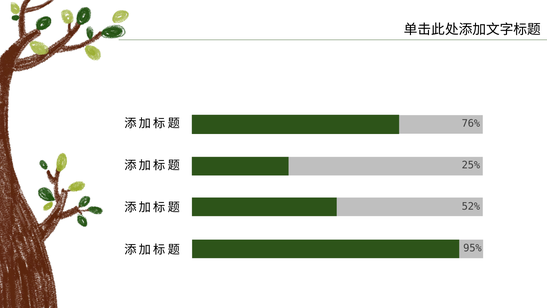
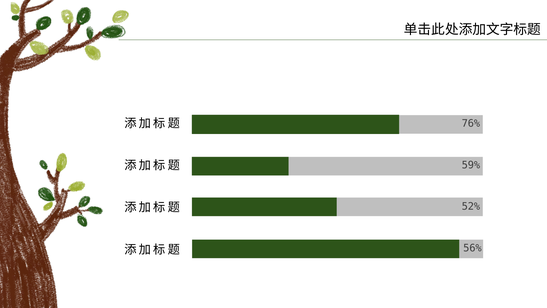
25%: 25% -> 59% (471, 165)
95%: 95% -> 56% (472, 248)
